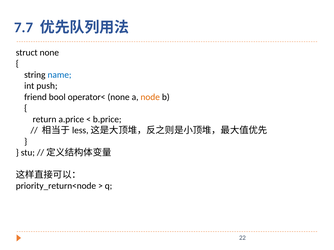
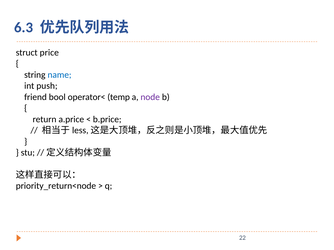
7.7: 7.7 -> 6.3 (24, 28)
struct none: none -> price (49, 53)
operator< none: none -> temp (119, 97)
node colour: orange -> purple (150, 97)
